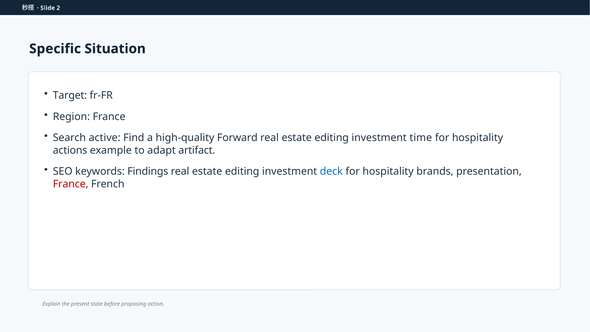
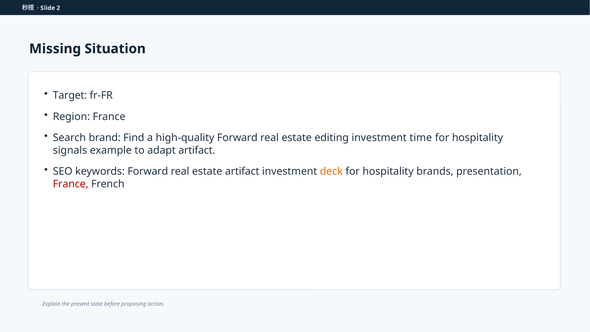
Specific: Specific -> Missing (55, 49)
active: active -> brand (105, 138)
actions: actions -> signals (70, 150)
keywords Findings: Findings -> Forward (148, 171)
editing: editing -> artifact (242, 171)
deck colour: blue -> orange (331, 171)
